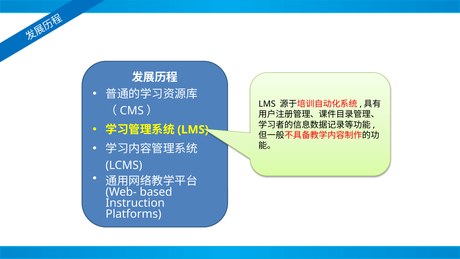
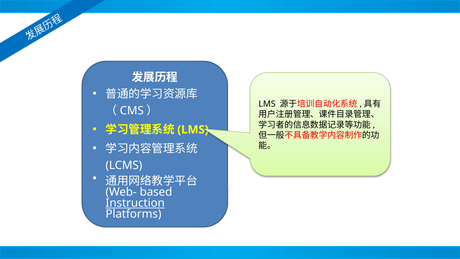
Instruction underline: none -> present (135, 203)
